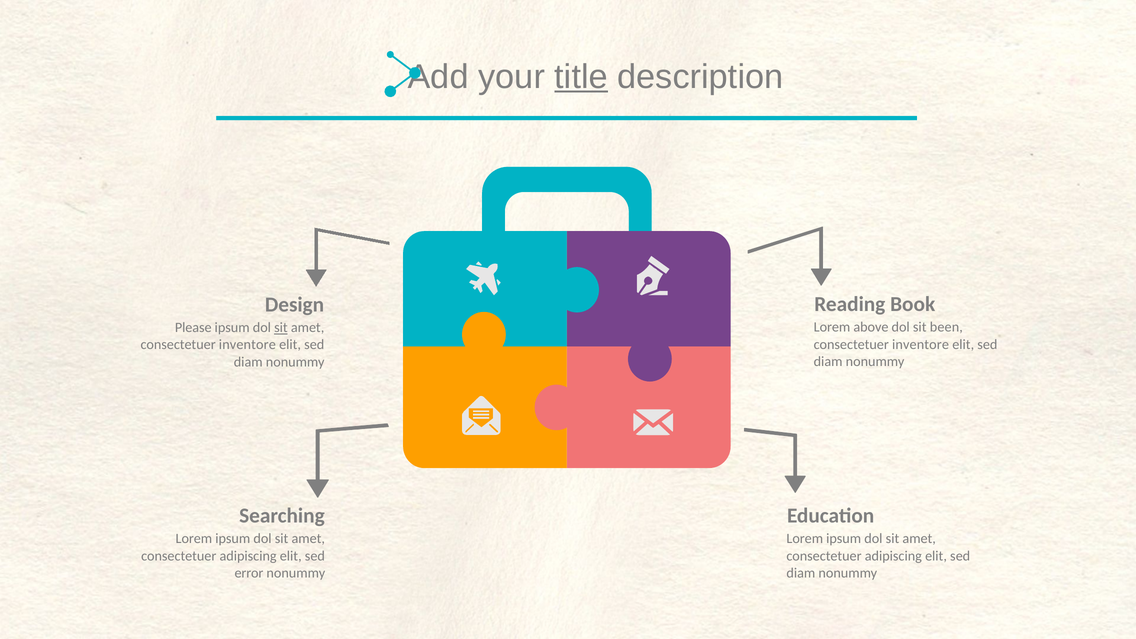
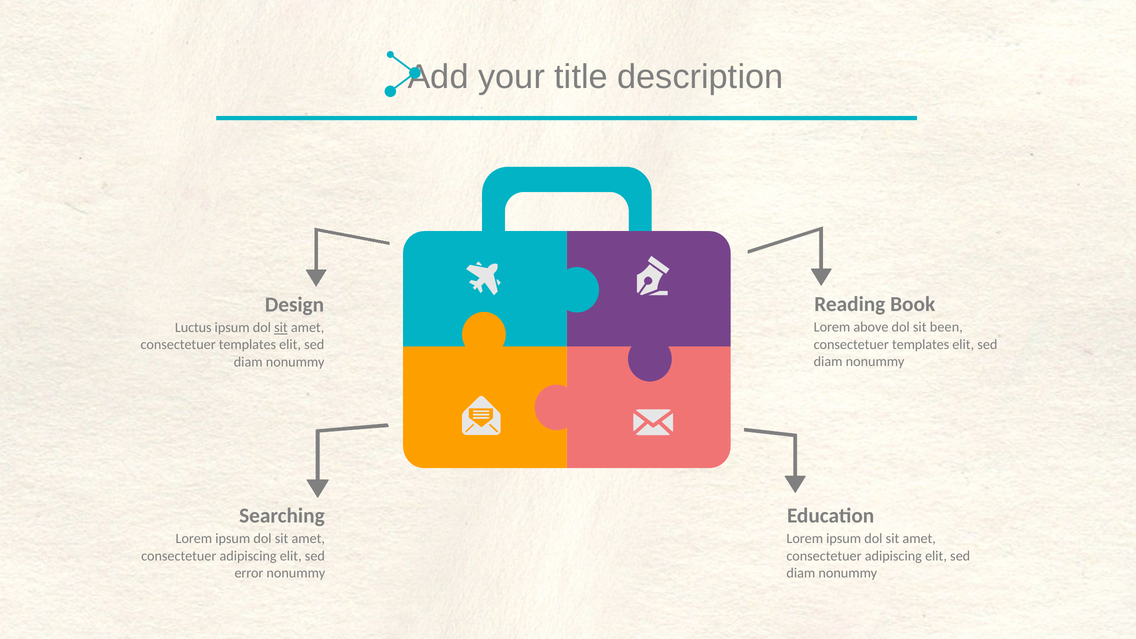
title underline: present -> none (581, 77)
Please: Please -> Luctus (193, 328)
inventore: inventore -> templates (921, 344)
inventore: inventore -> templates (247, 345)
